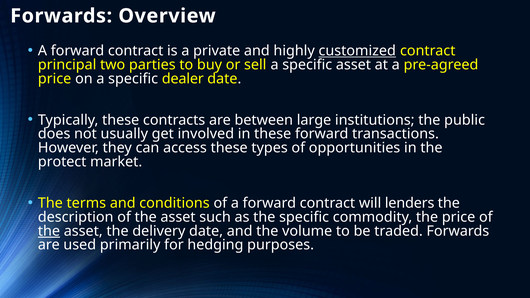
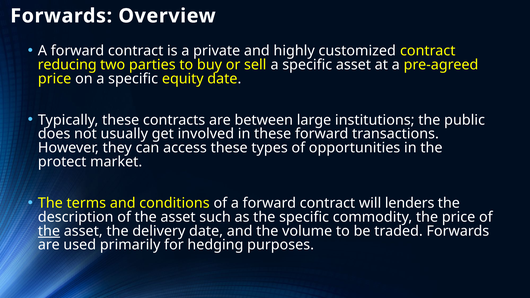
customized underline: present -> none (357, 51)
principal: principal -> reducing (67, 65)
dealer: dealer -> equity (183, 79)
